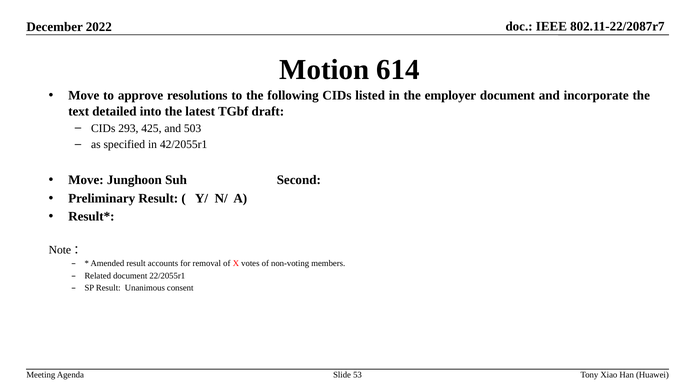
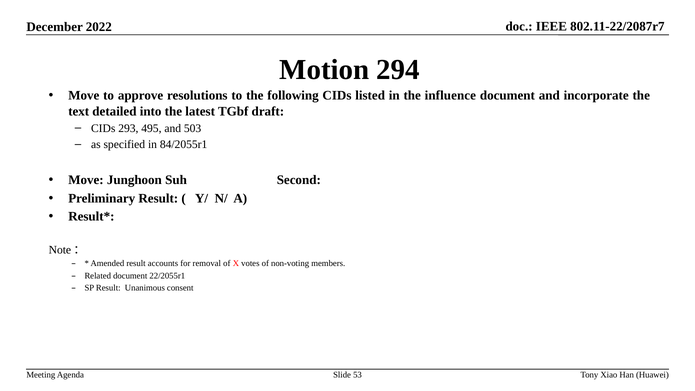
614: 614 -> 294 (398, 70)
employer: employer -> influence (450, 96)
425: 425 -> 495 (151, 128)
42/2055r1: 42/2055r1 -> 84/2055r1 (184, 144)
